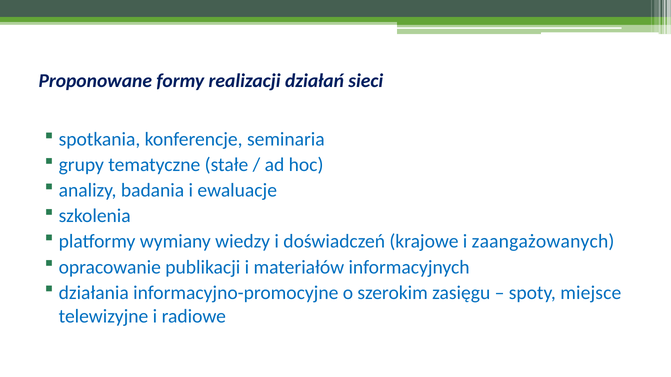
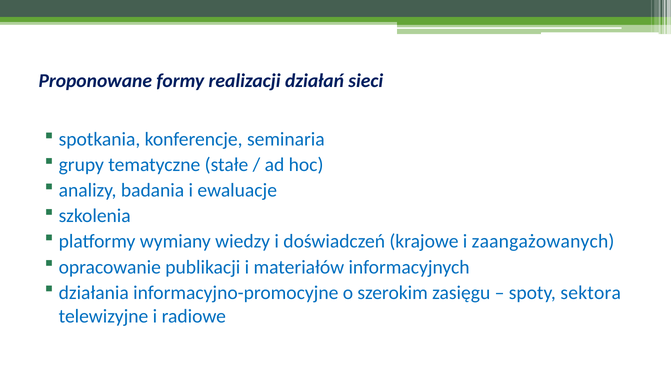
miejsce: miejsce -> sektora (591, 293)
